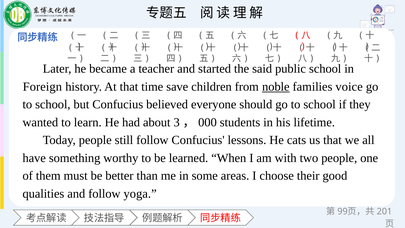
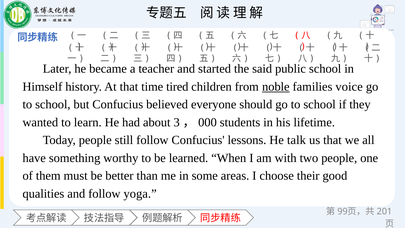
Foreign: Foreign -> Himself (42, 87)
save: save -> tired (177, 87)
cats: cats -> talk (296, 140)
